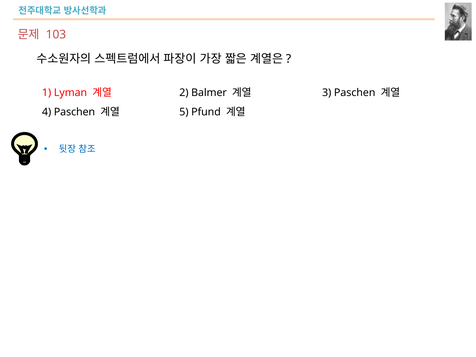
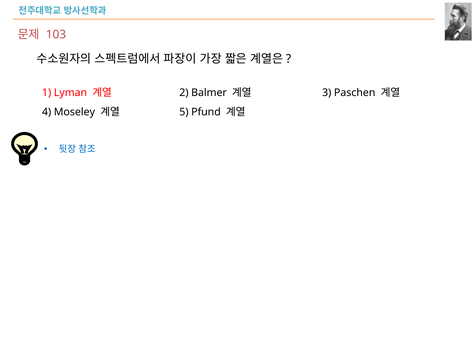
4 Paschen: Paschen -> Moseley (74, 112)
